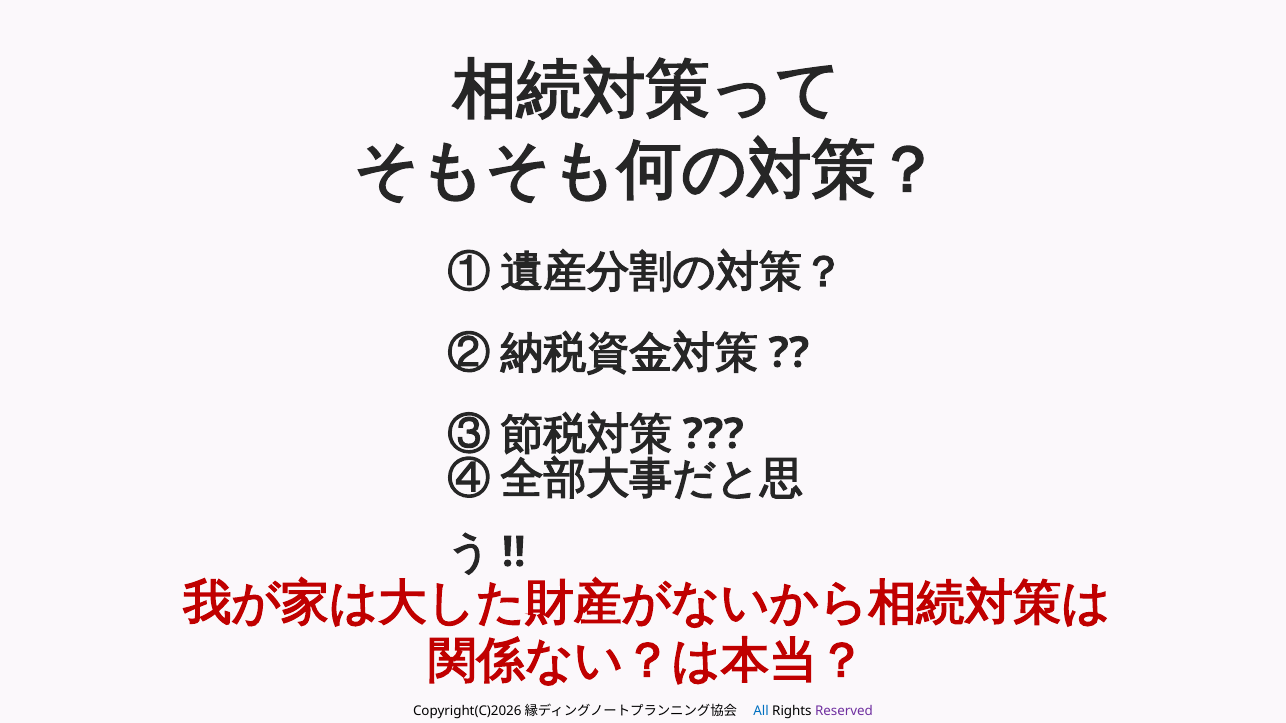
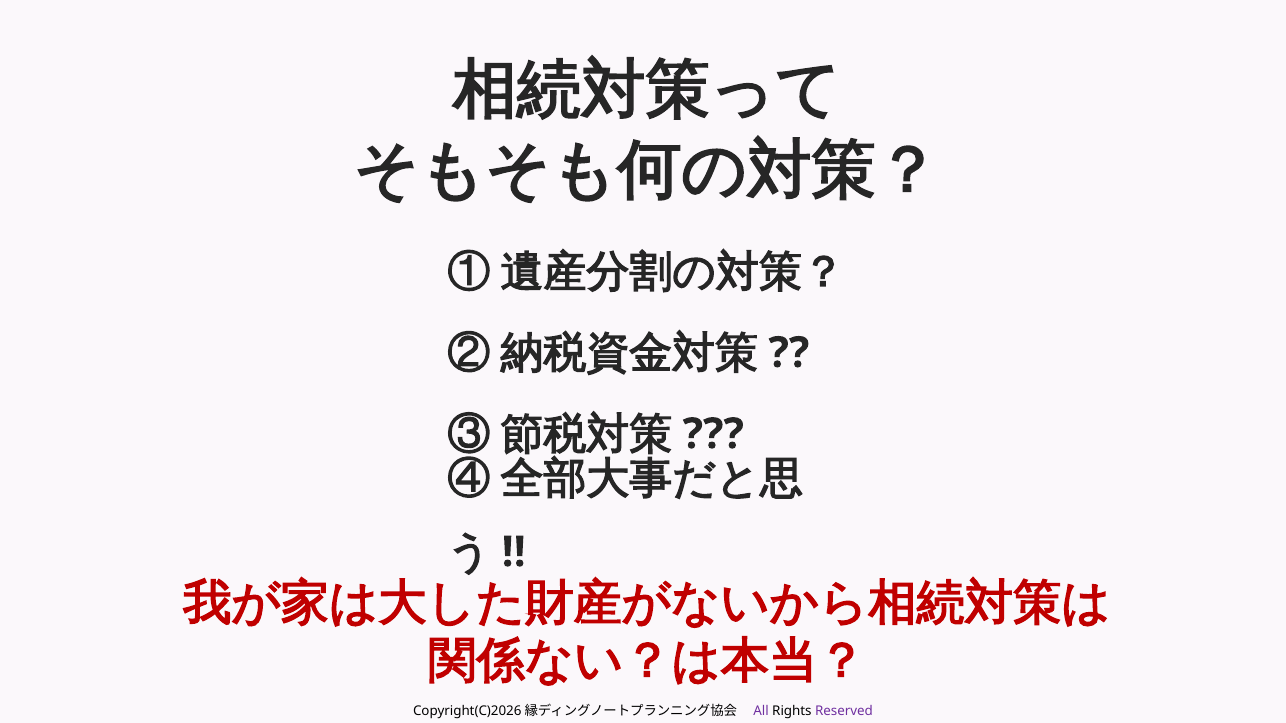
All colour: blue -> purple (761, 711)
